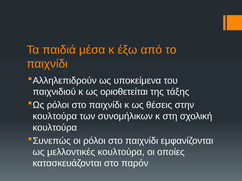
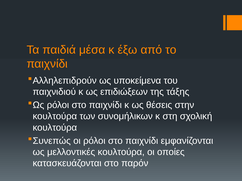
οριοθετείται: οριοθετείται -> επιδιώξεων (124, 92)
